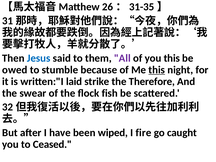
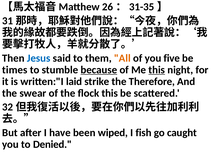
All colour: purple -> orange (122, 58)
you this: this -> five (172, 58)
owed: owed -> times (15, 70)
because underline: none -> present (99, 70)
flock fish: fish -> this (110, 93)
fire: fire -> fish (144, 133)
Ceased: Ceased -> Denied (52, 144)
